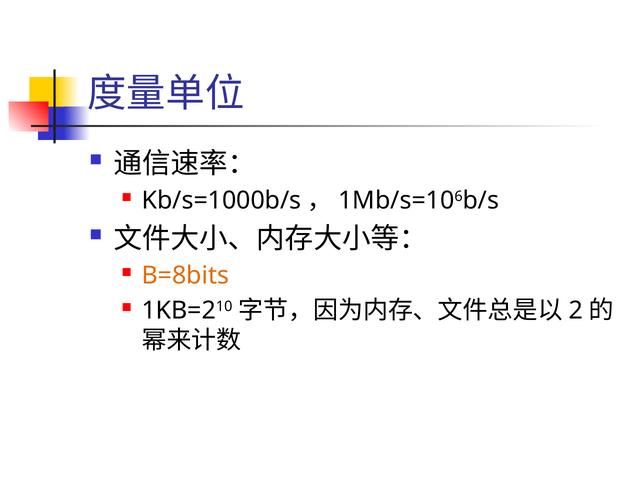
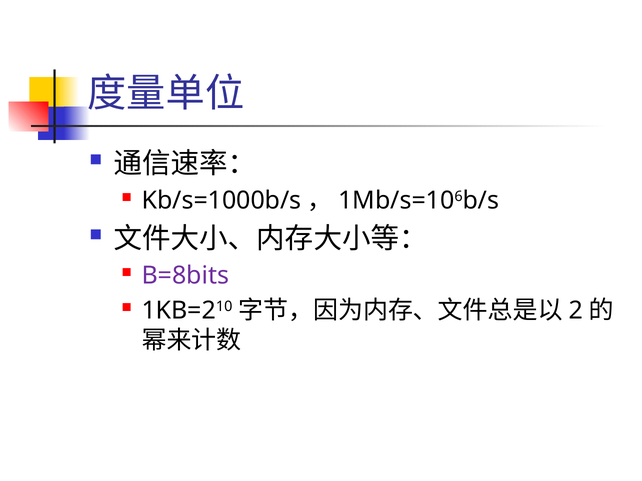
B=8bits colour: orange -> purple (185, 276)
